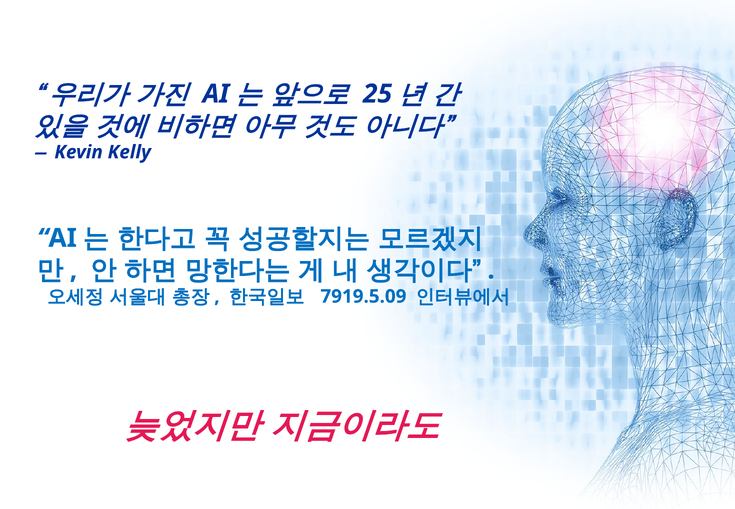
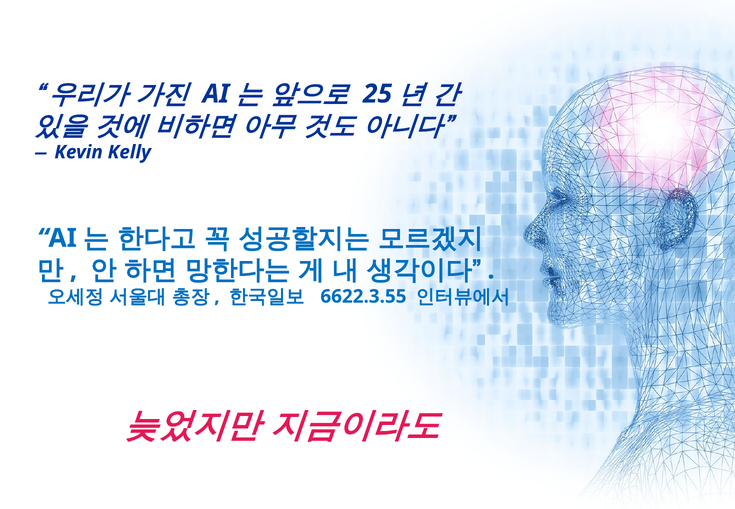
7919.5.09: 7919.5.09 -> 6622.3.55 (363, 296)
